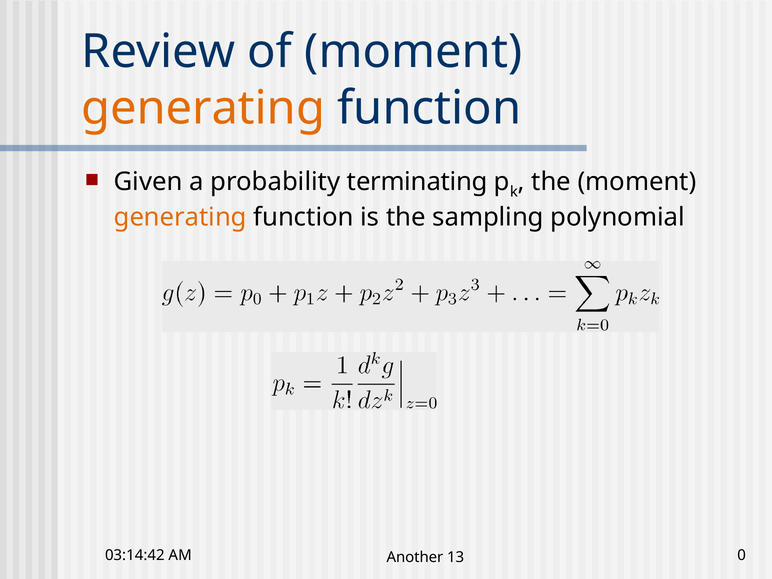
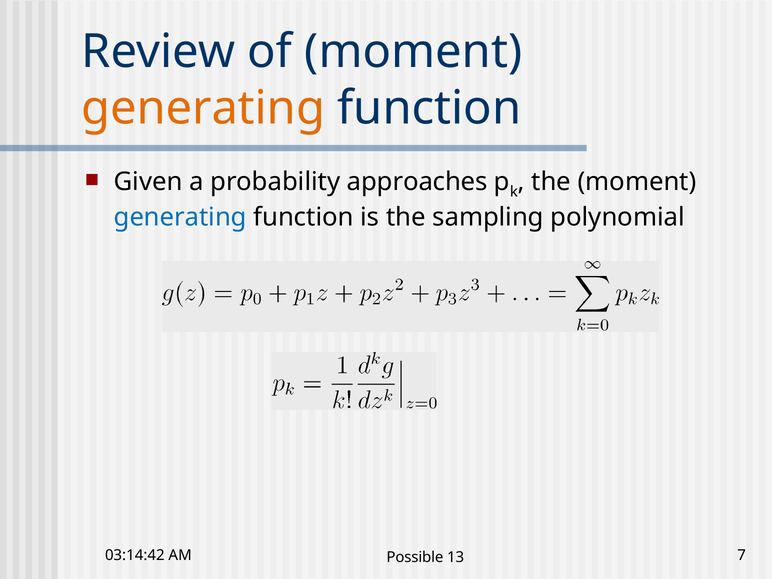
terminating: terminating -> approaches (417, 182)
generating colour: orange -> blue (180, 217)
Another: Another -> Possible (415, 558)
0: 0 -> 7 (742, 555)
